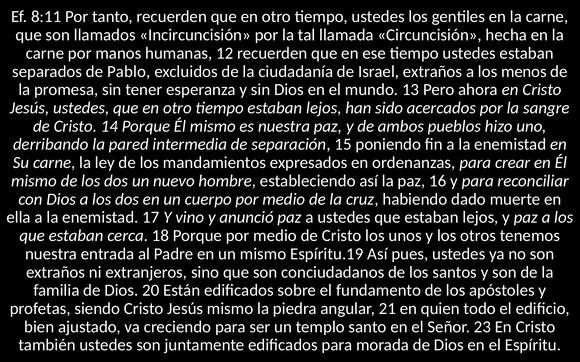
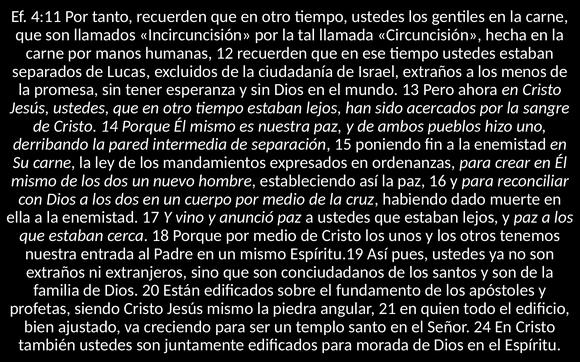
8:11: 8:11 -> 4:11 (46, 17)
Pablo: Pablo -> Lucas (129, 72)
23: 23 -> 24 (482, 327)
